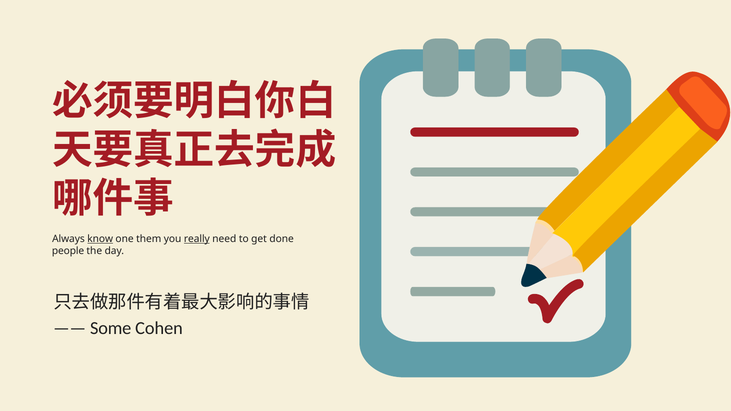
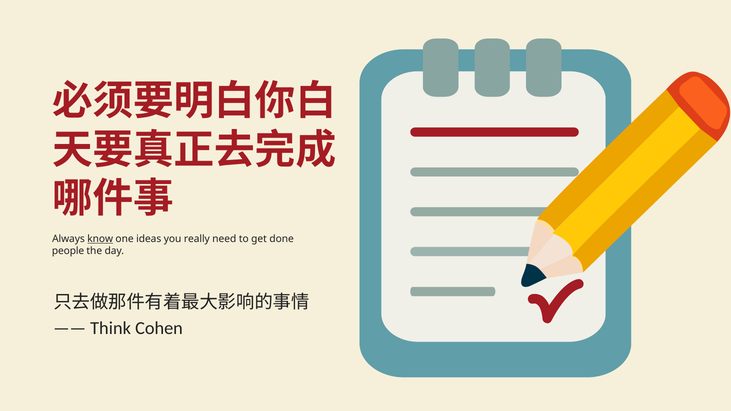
them: them -> ideas (149, 239)
really underline: present -> none (197, 239)
Some: Some -> Think (111, 328)
